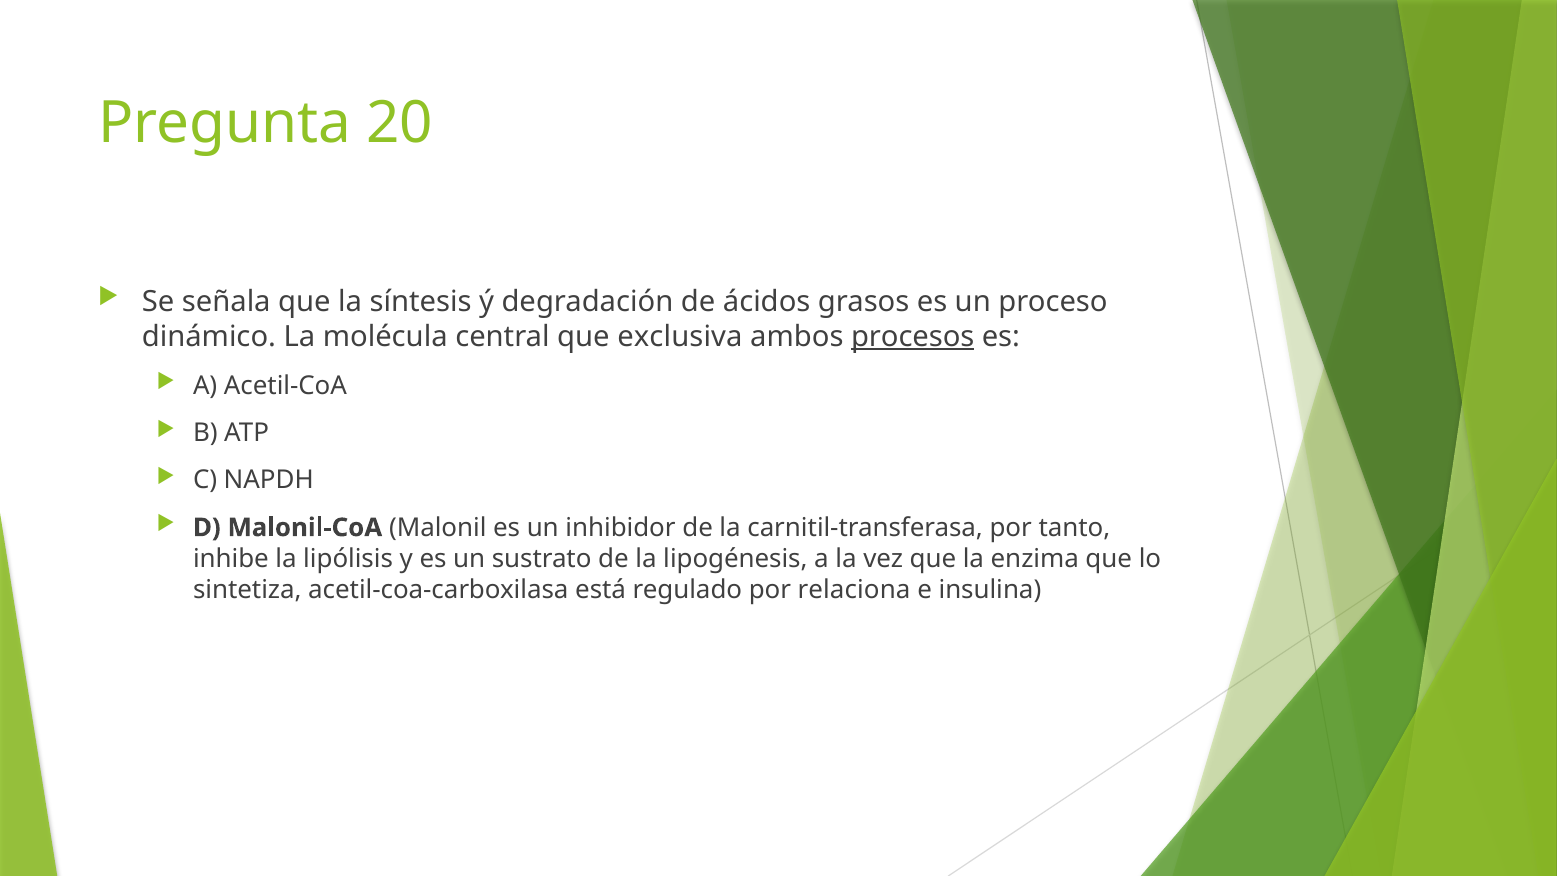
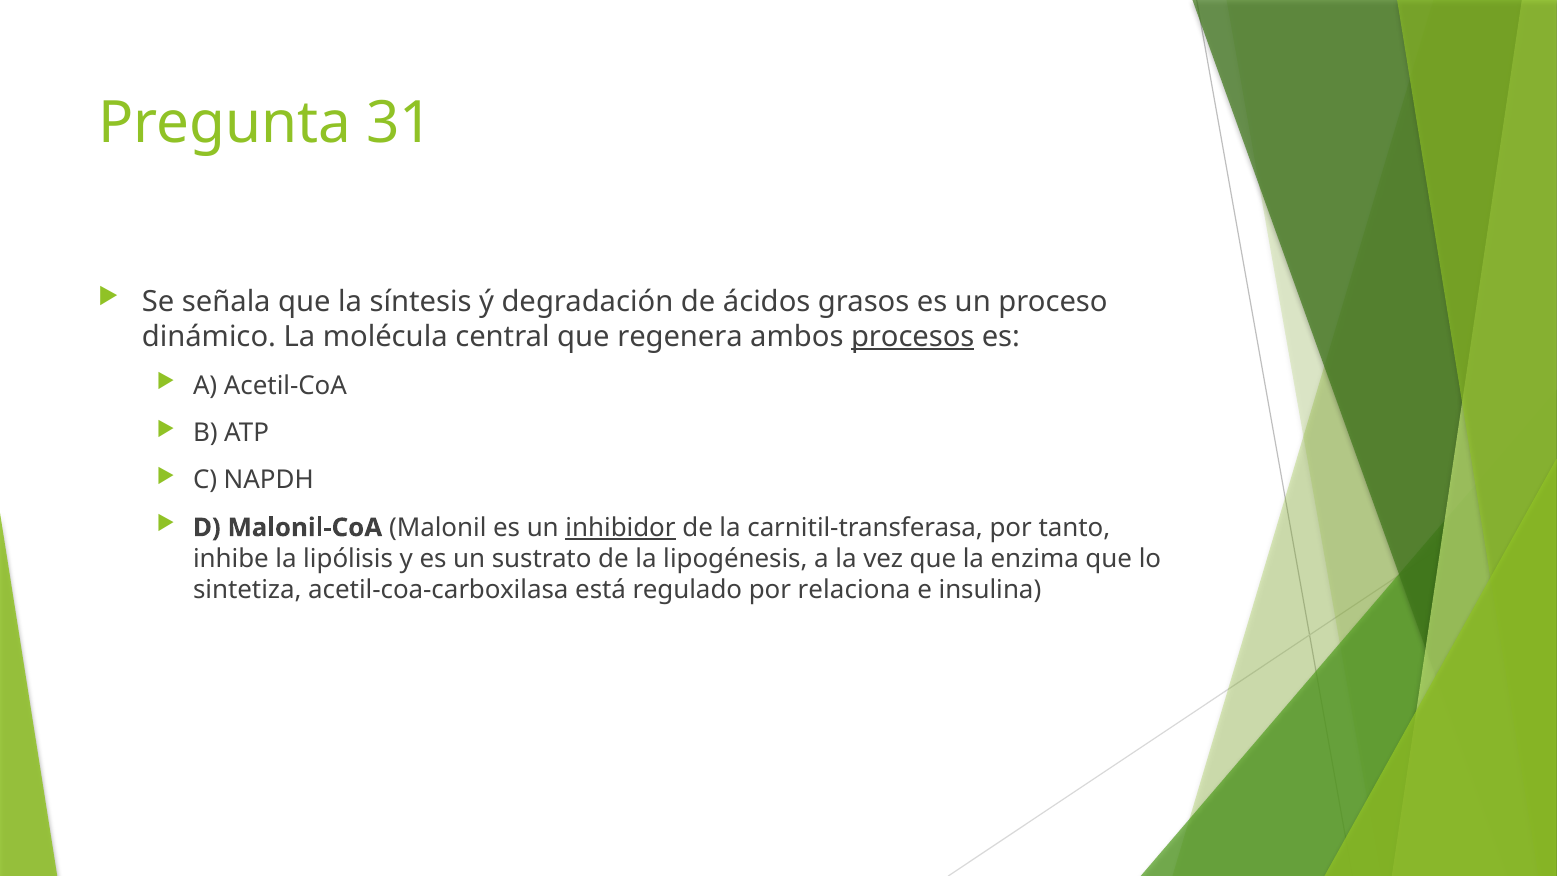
20: 20 -> 31 (400, 123)
exclusiva: exclusiva -> regenera (680, 336)
inhibidor underline: none -> present (621, 528)
